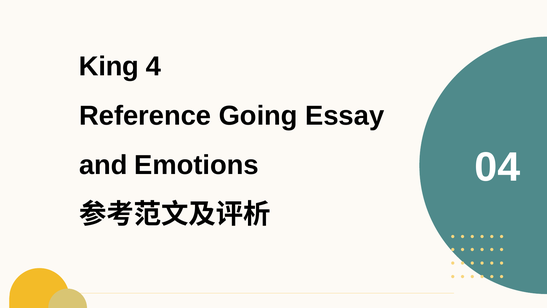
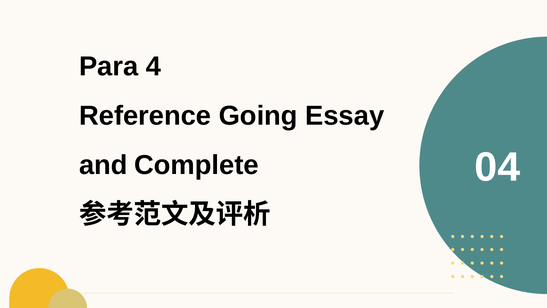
King: King -> Para (109, 67)
Emotions: Emotions -> Complete (196, 165)
